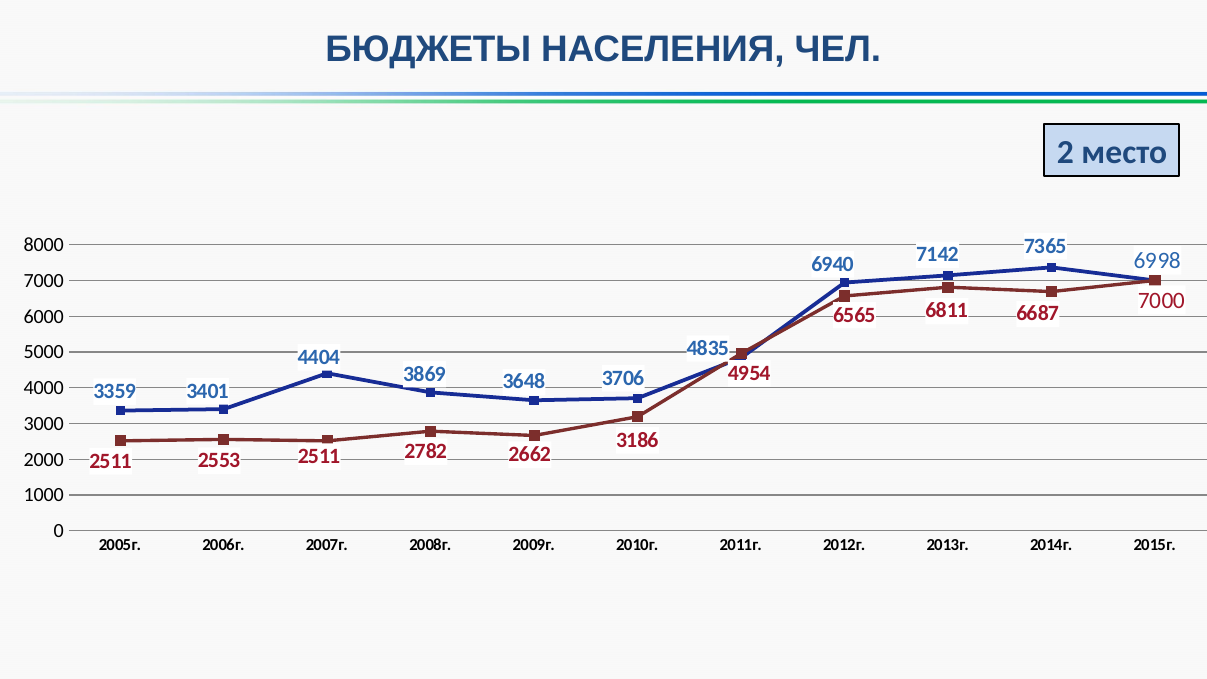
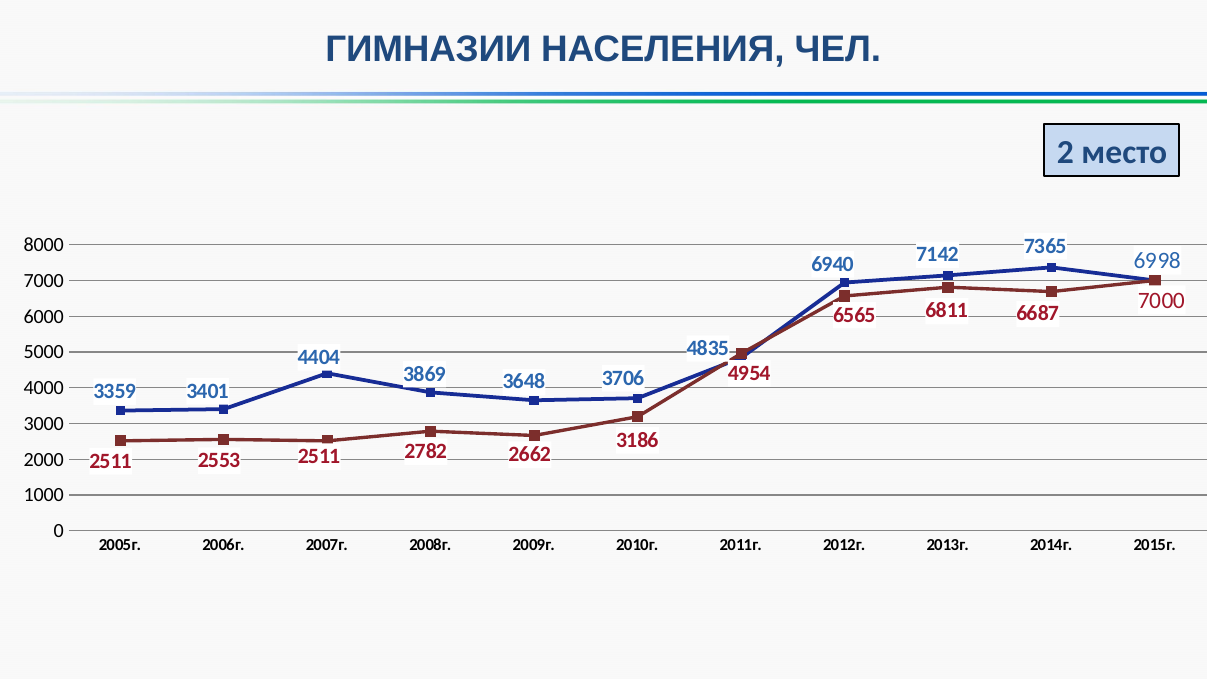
БЮДЖЕТЫ: БЮДЖЕТЫ -> ГИМНАЗИИ (428, 49)
